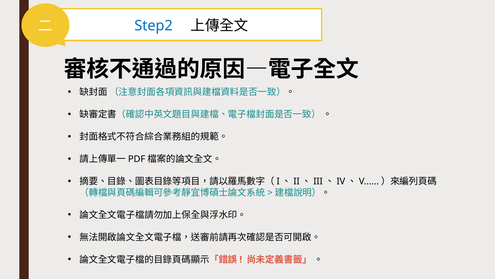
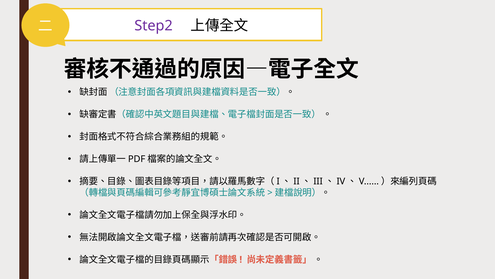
Step2 colour: blue -> purple (154, 26)
